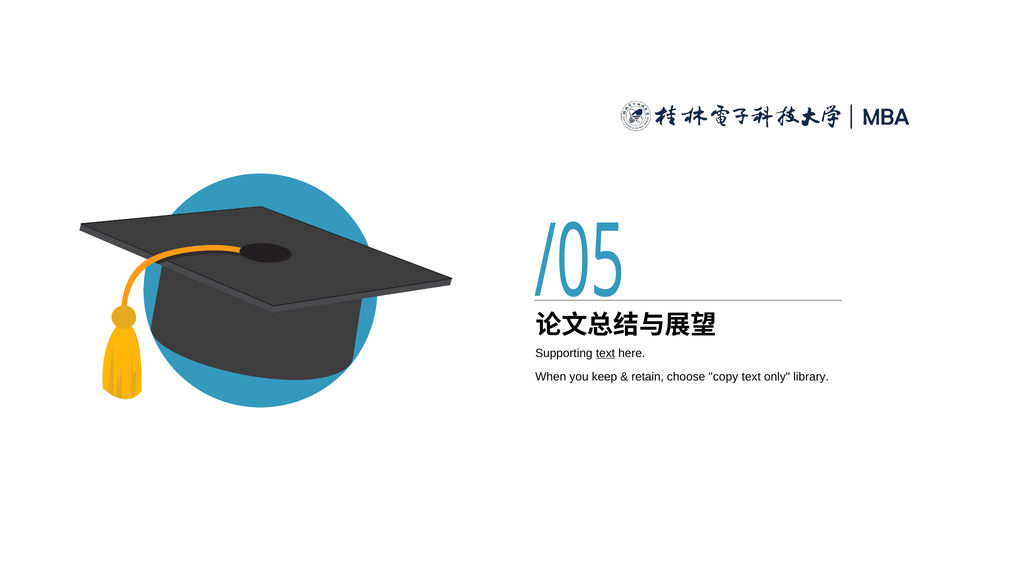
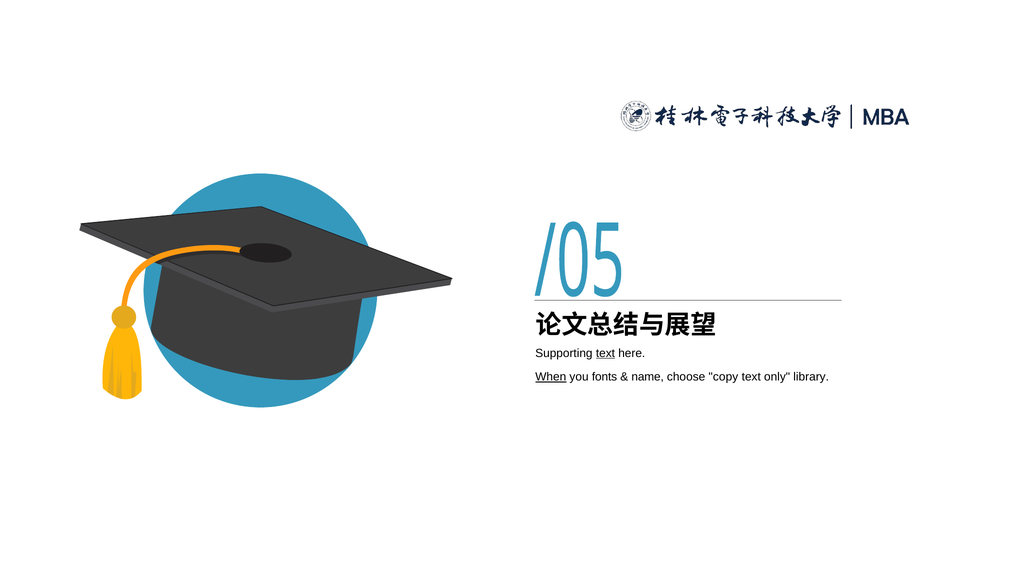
When underline: none -> present (551, 377)
keep: keep -> fonts (605, 377)
retain: retain -> name (648, 377)
